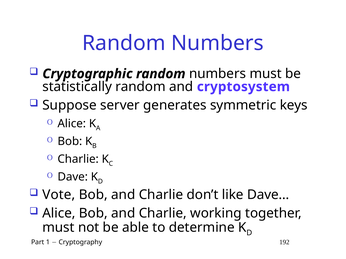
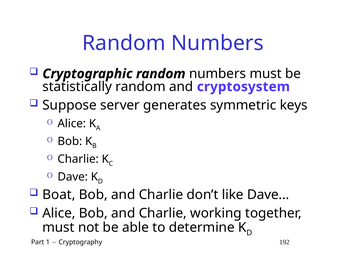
Vote: Vote -> Boat (59, 195)
